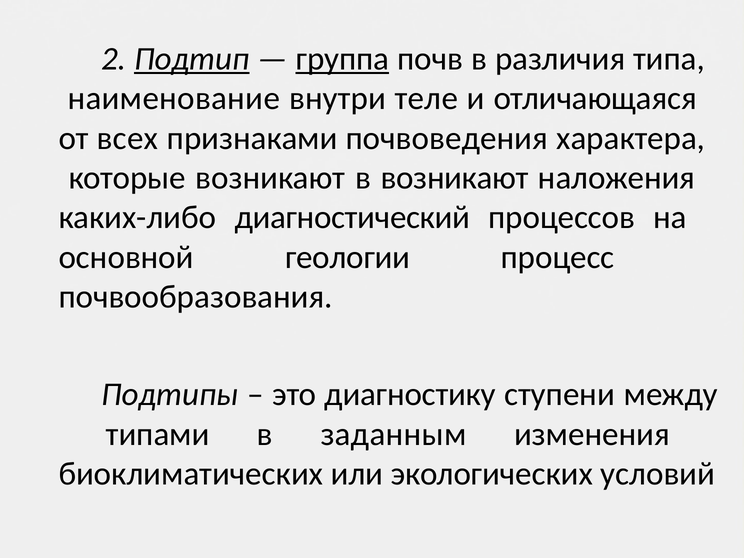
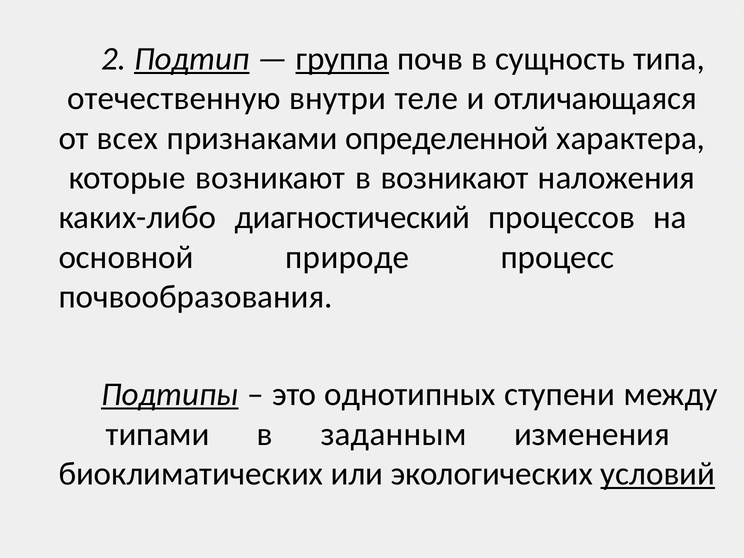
различия: различия -> сущность (560, 59)
наименование: наименование -> отечественную (174, 98)
почвоведения: почвоведения -> определенной (447, 138)
геологии: геологии -> природе (347, 257)
Подтипы underline: none -> present (170, 395)
диагностику: диагностику -> однотипных (410, 395)
условий underline: none -> present (658, 474)
